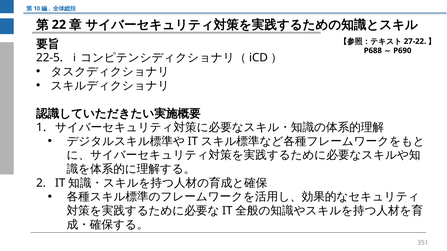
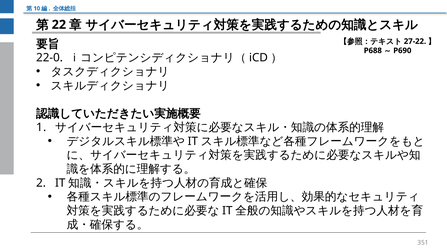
22-5: 22-5 -> 22-0 (50, 58)
